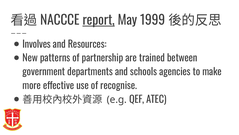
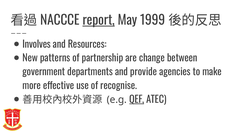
trained: trained -> change (152, 58)
schools: schools -> provide (144, 72)
QEF underline: none -> present (137, 99)
